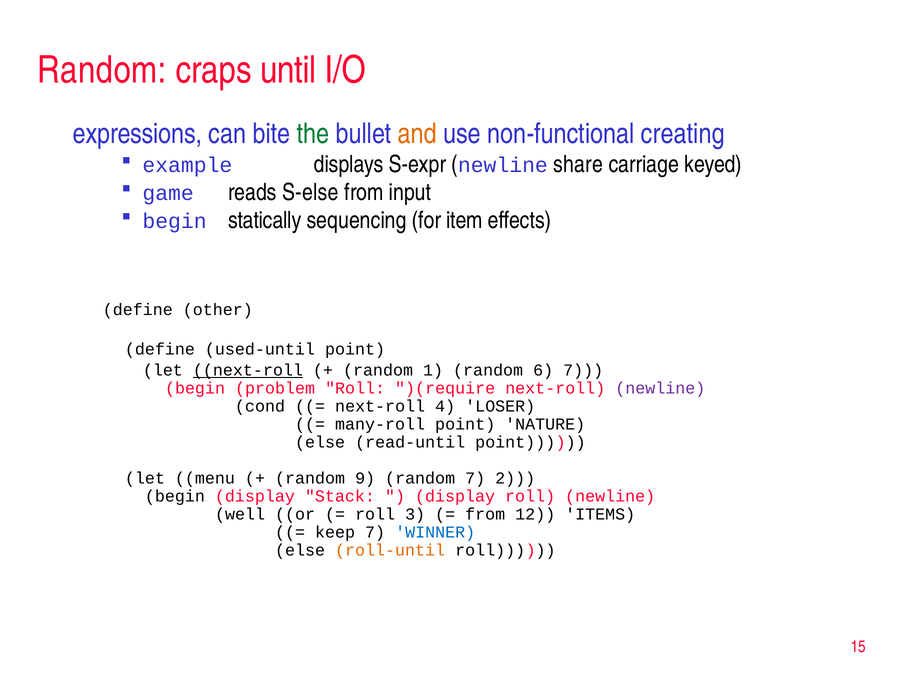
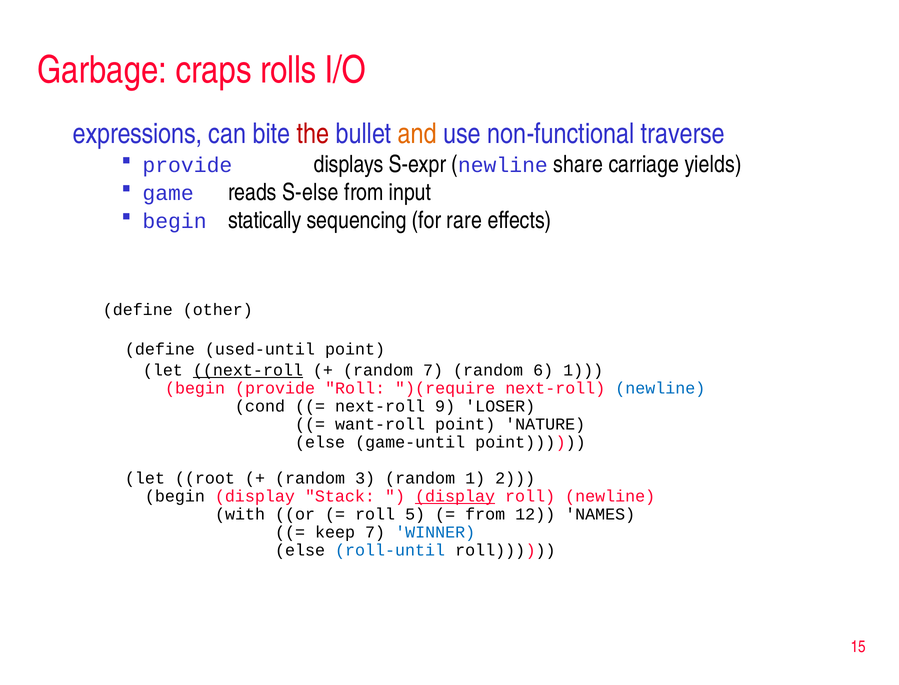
Random: Random -> Garbage (102, 70)
until: until -> rolls (288, 70)
the colour: green -> red (313, 134)
creating: creating -> traverse (683, 134)
example: example -> provide (187, 165)
keyed: keyed -> yields (713, 164)
item: item -> rare (464, 221)
random 1: 1 -> 7 (433, 370)
6 7: 7 -> 1 (583, 370)
begin problem: problem -> provide (275, 388)
newline colour: purple -> blue (660, 388)
4: 4 -> 9 (445, 406)
many-roll: many-roll -> want-roll (380, 424)
read-until: read-until -> game-until (410, 442)
menu: menu -> root (205, 478)
9: 9 -> 3 (365, 478)
random 7: 7 -> 1 (475, 478)
display underline: none -> present (455, 496)
well: well -> with (240, 514)
3: 3 -> 5 (415, 514)
ITEMS: ITEMS -> NAMES (600, 514)
roll-until colour: orange -> blue (390, 550)
